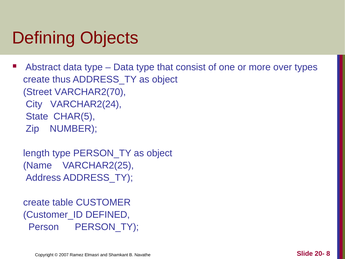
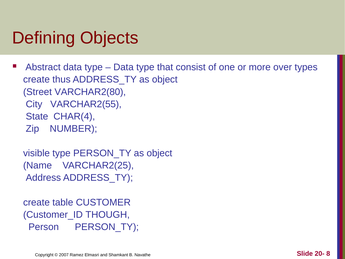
VARCHAR2(70: VARCHAR2(70 -> VARCHAR2(80 (90, 92)
VARCHAR2(24: VARCHAR2(24 -> VARCHAR2(55 (86, 104)
CHAR(5: CHAR(5 -> CHAR(4 (74, 116)
length: length -> visible (36, 153)
DEFINED: DEFINED -> THOUGH (108, 214)
